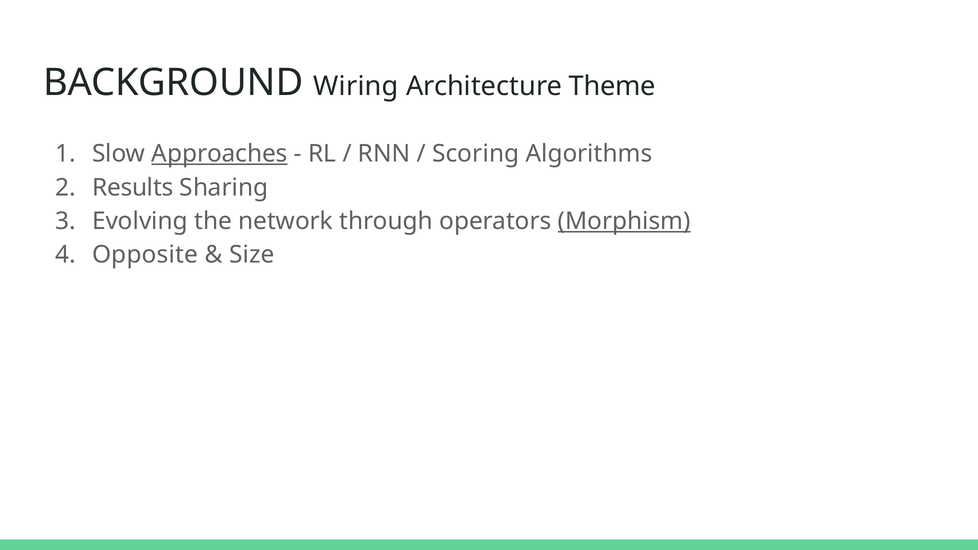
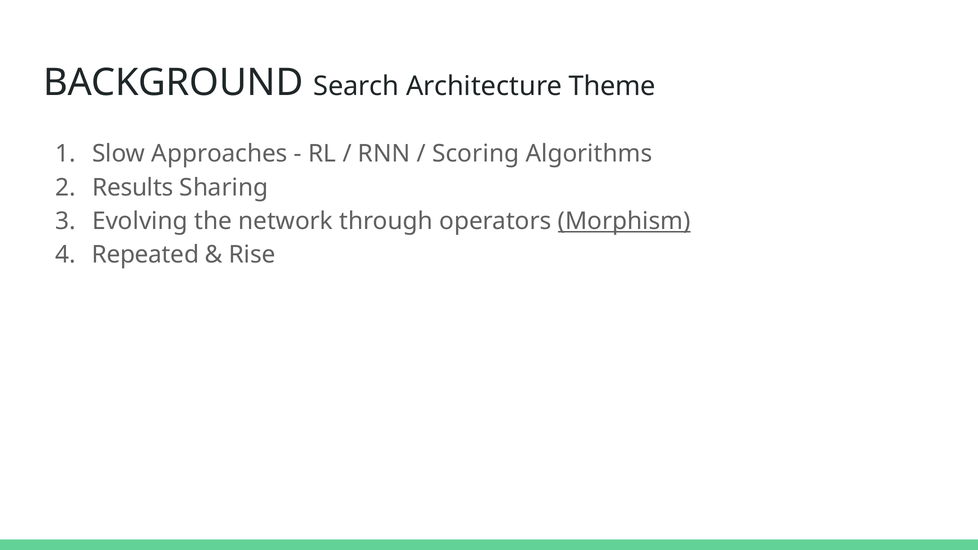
Wiring: Wiring -> Search (356, 86)
Approaches underline: present -> none (220, 154)
Opposite: Opposite -> Repeated (145, 255)
Size: Size -> Rise (252, 255)
